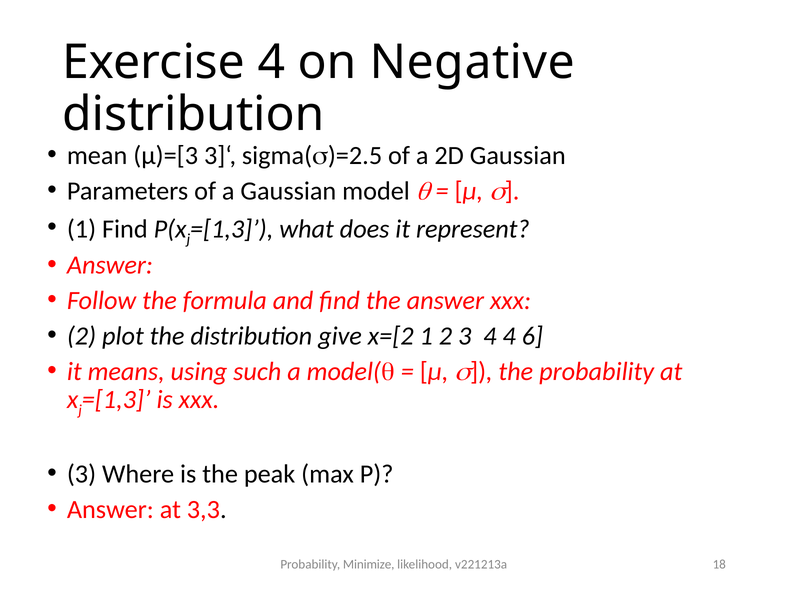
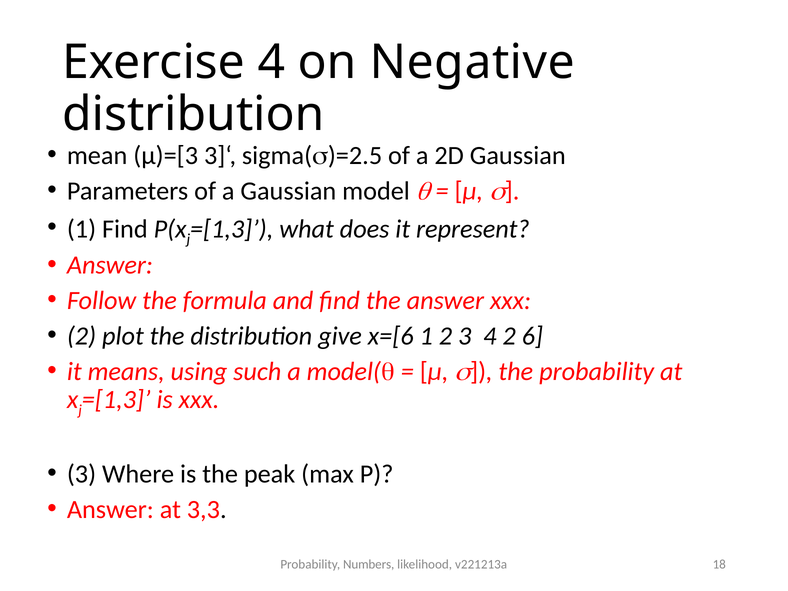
x=[2: x=[2 -> x=[6 (391, 336)
4 4: 4 -> 2 (509, 336)
Minimize: Minimize -> Numbers (369, 564)
